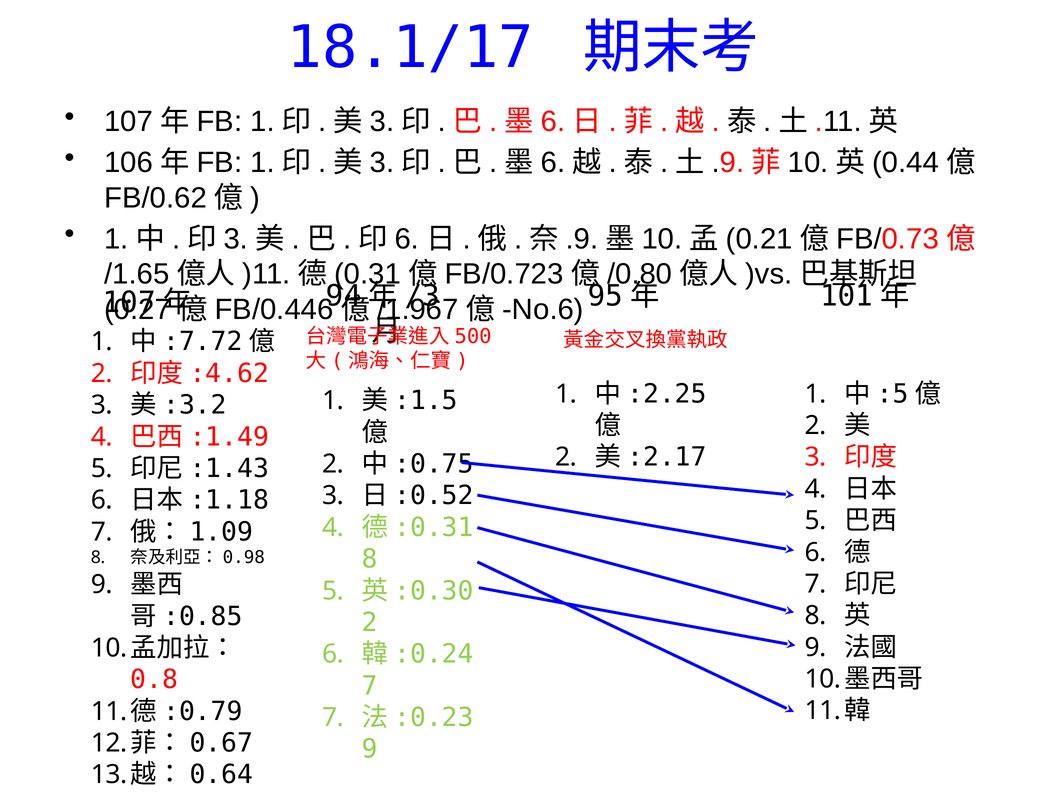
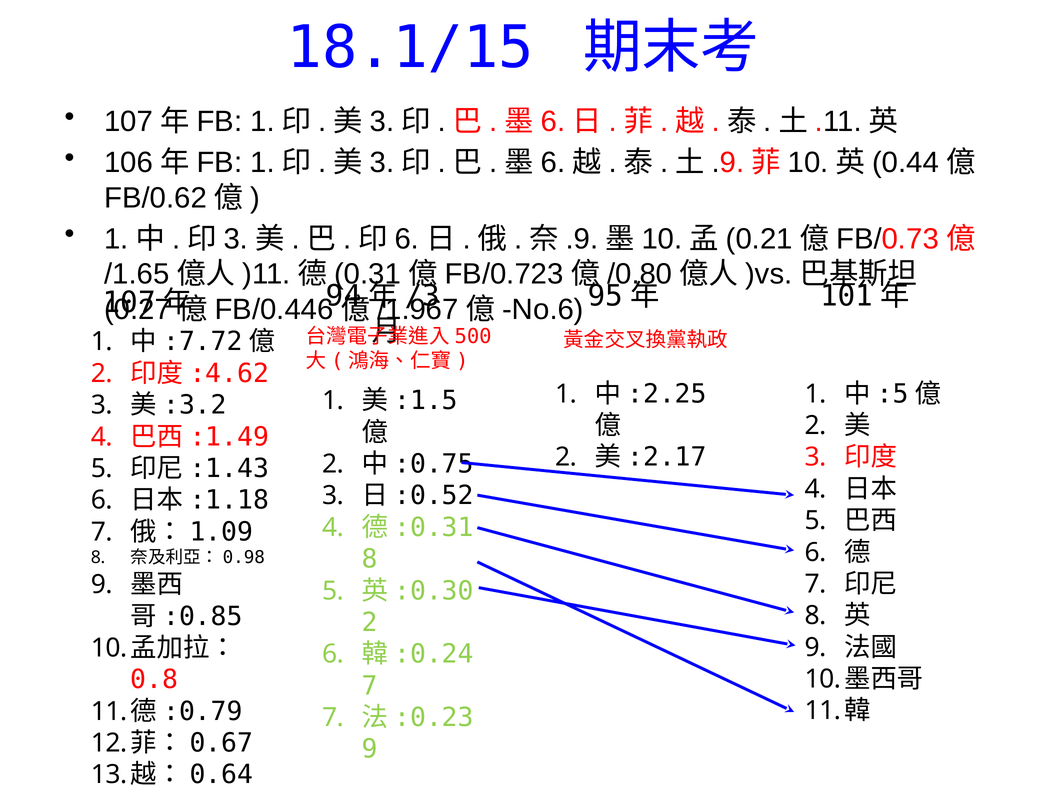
18.1/17: 18.1/17 -> 18.1/15 (410, 48)
